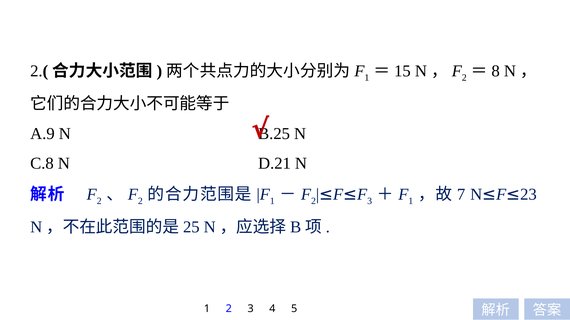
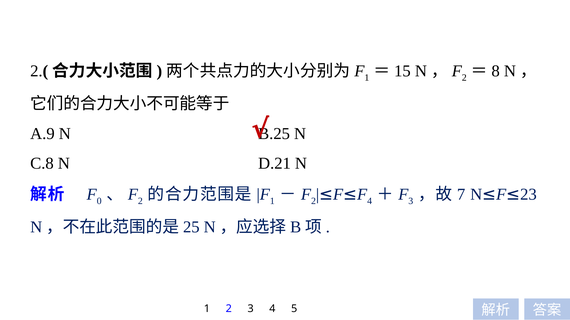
2: 2 -> 0 (99, 201)
3: 3 -> 4 (370, 201)
1: 1 -> 3 (411, 201)
